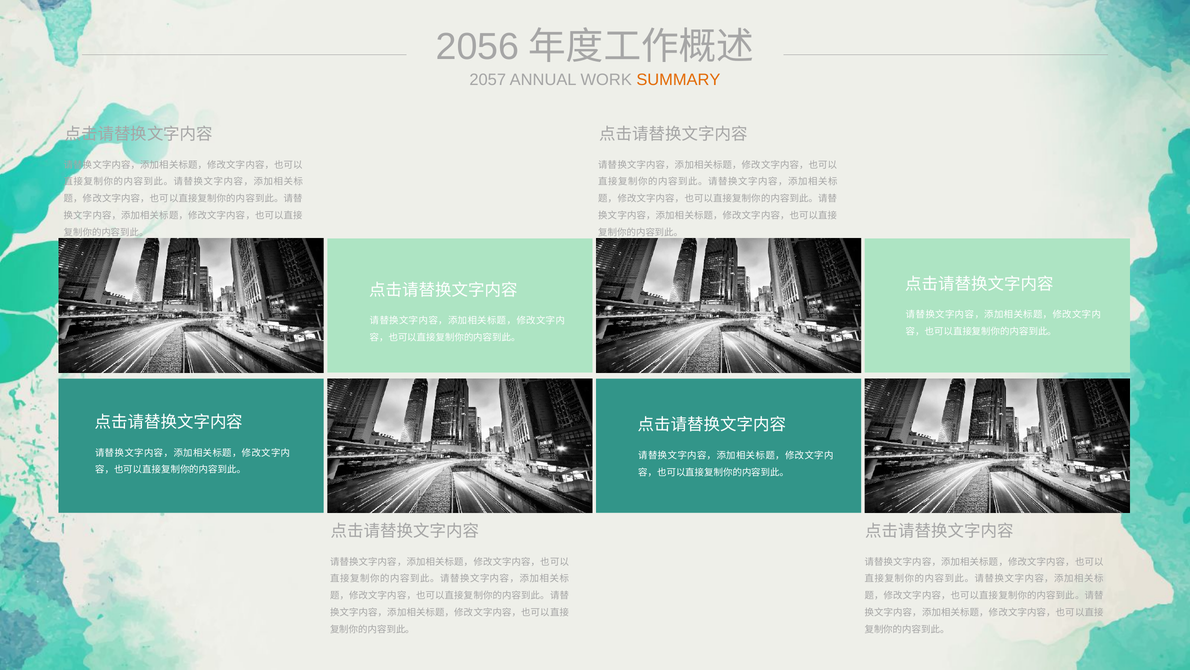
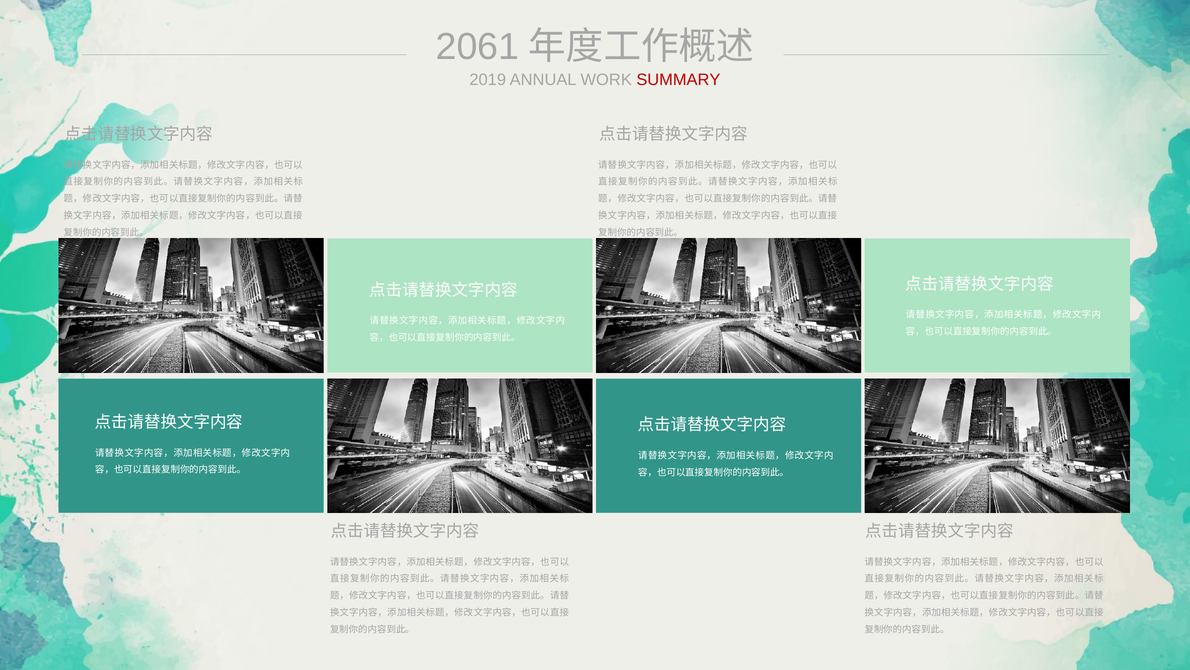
2056: 2056 -> 2061 (477, 47)
2057: 2057 -> 2019 (488, 80)
SUMMARY colour: orange -> red (678, 80)
